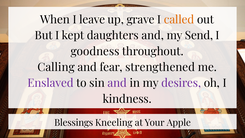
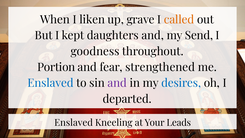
leave: leave -> liken (92, 20)
Calling: Calling -> Portion (56, 67)
Enslaved colour: purple -> blue (51, 83)
desires colour: purple -> blue (181, 83)
kindness: kindness -> departed (127, 99)
Blessings: Blessings -> Enslaved (74, 123)
Apple: Apple -> Leads (179, 123)
